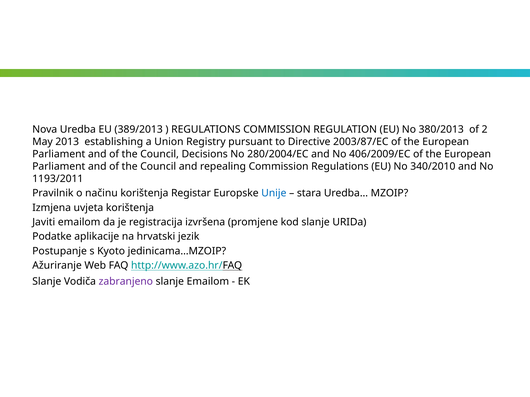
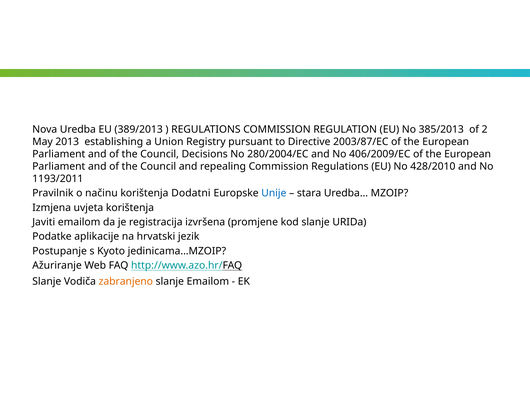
380/2013: 380/2013 -> 385/2013 (441, 130)
340/2010: 340/2010 -> 428/2010 (433, 167)
Registar: Registar -> Dodatni (191, 194)
zabranjeno colour: purple -> orange (126, 282)
